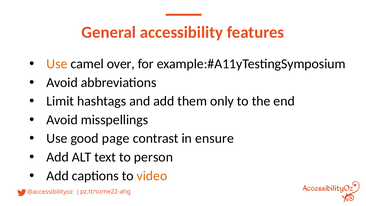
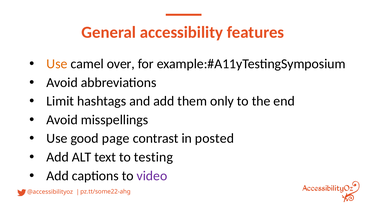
ensure: ensure -> posted (214, 138)
person: person -> testing (153, 157)
video colour: orange -> purple (152, 176)
